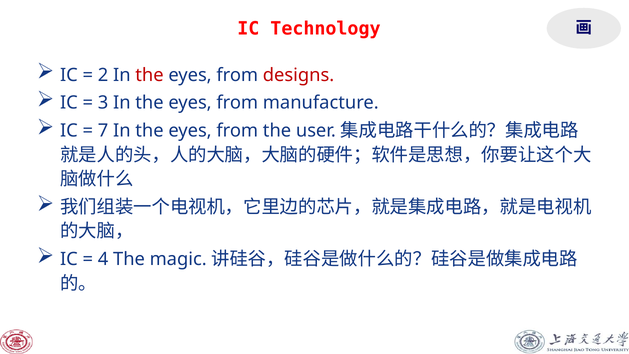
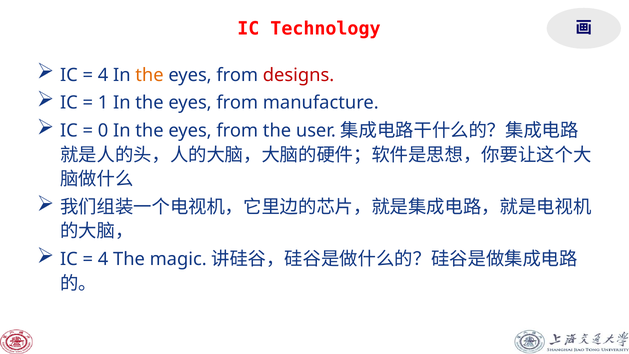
2: 2 -> 4 (103, 75)
the colour: red -> orange (150, 75)
3: 3 -> 1 (103, 103)
7: 7 -> 0 (103, 131)
